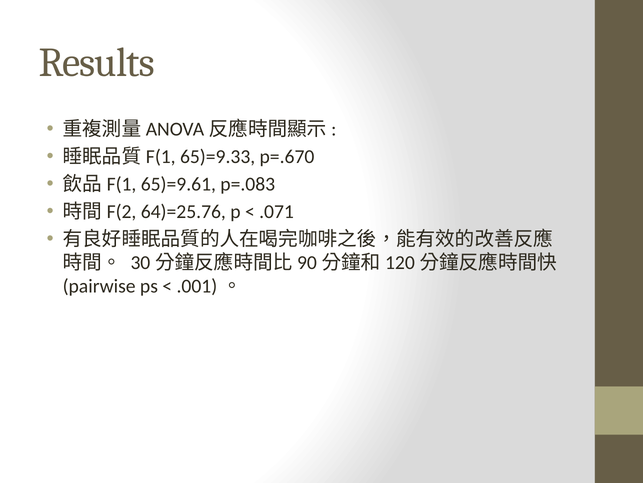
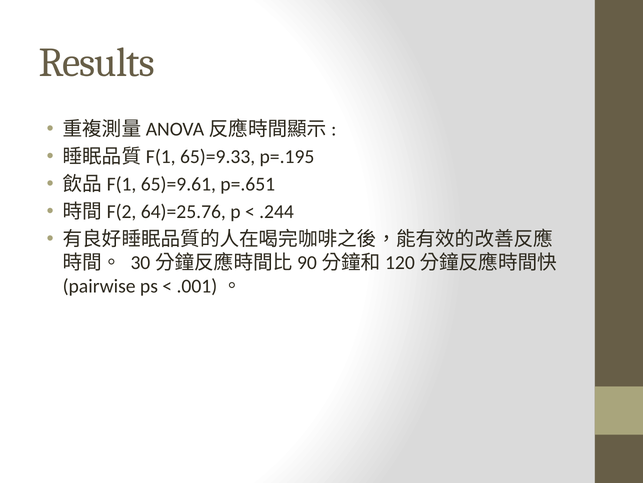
p=.670: p=.670 -> p=.195 (287, 156)
p=.083: p=.083 -> p=.651 (248, 184)
.071: .071 -> .244 (277, 211)
